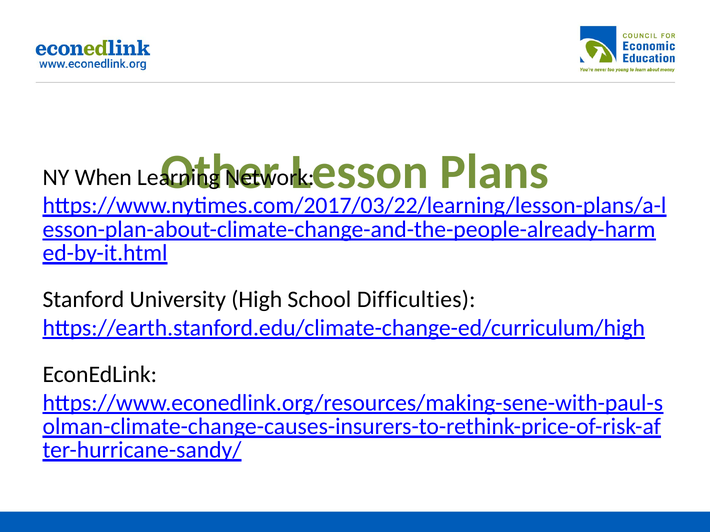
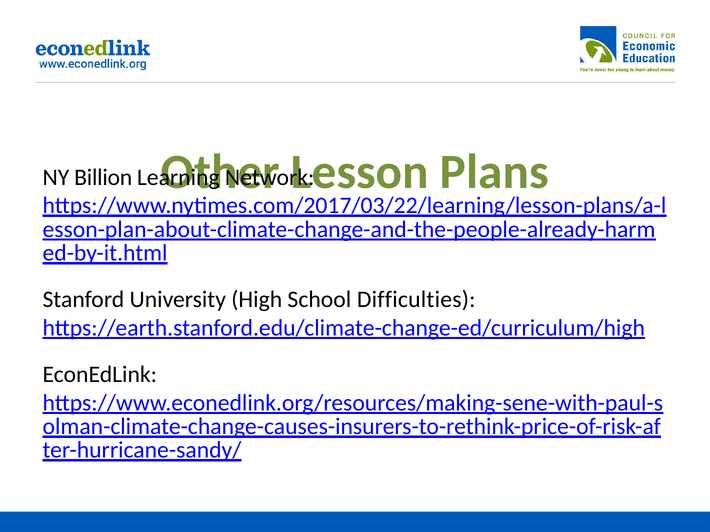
When: When -> Billion (103, 177)
